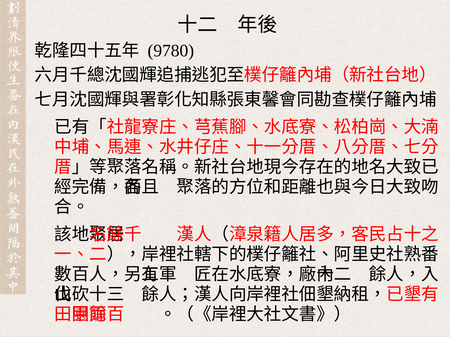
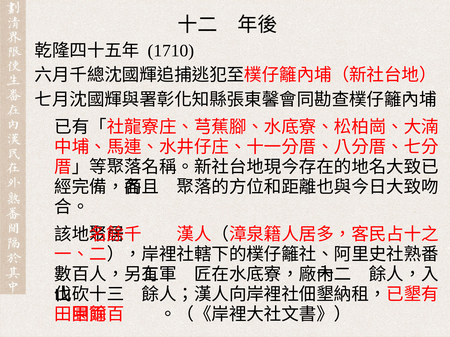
9780: 9780 -> 1710 (171, 51)
